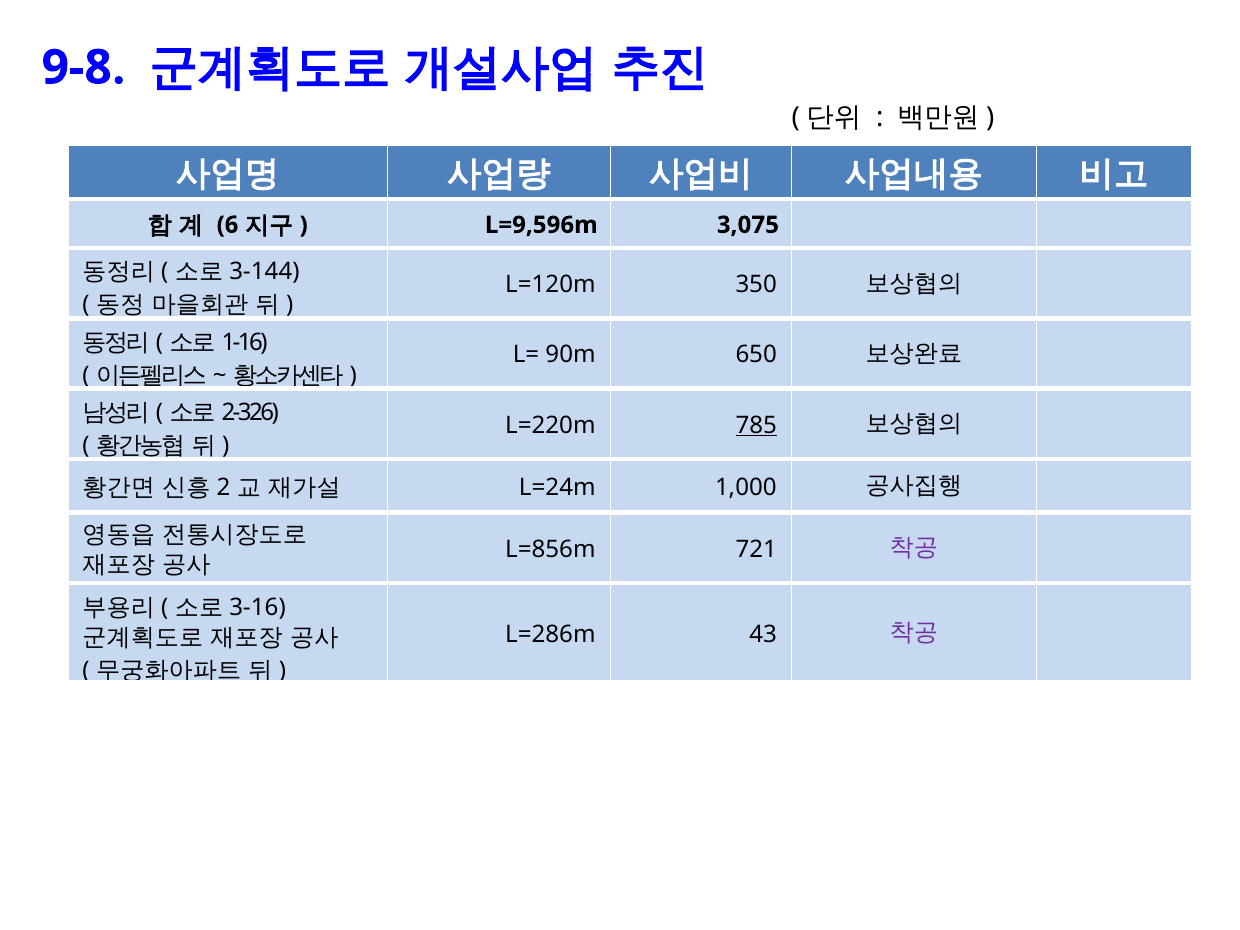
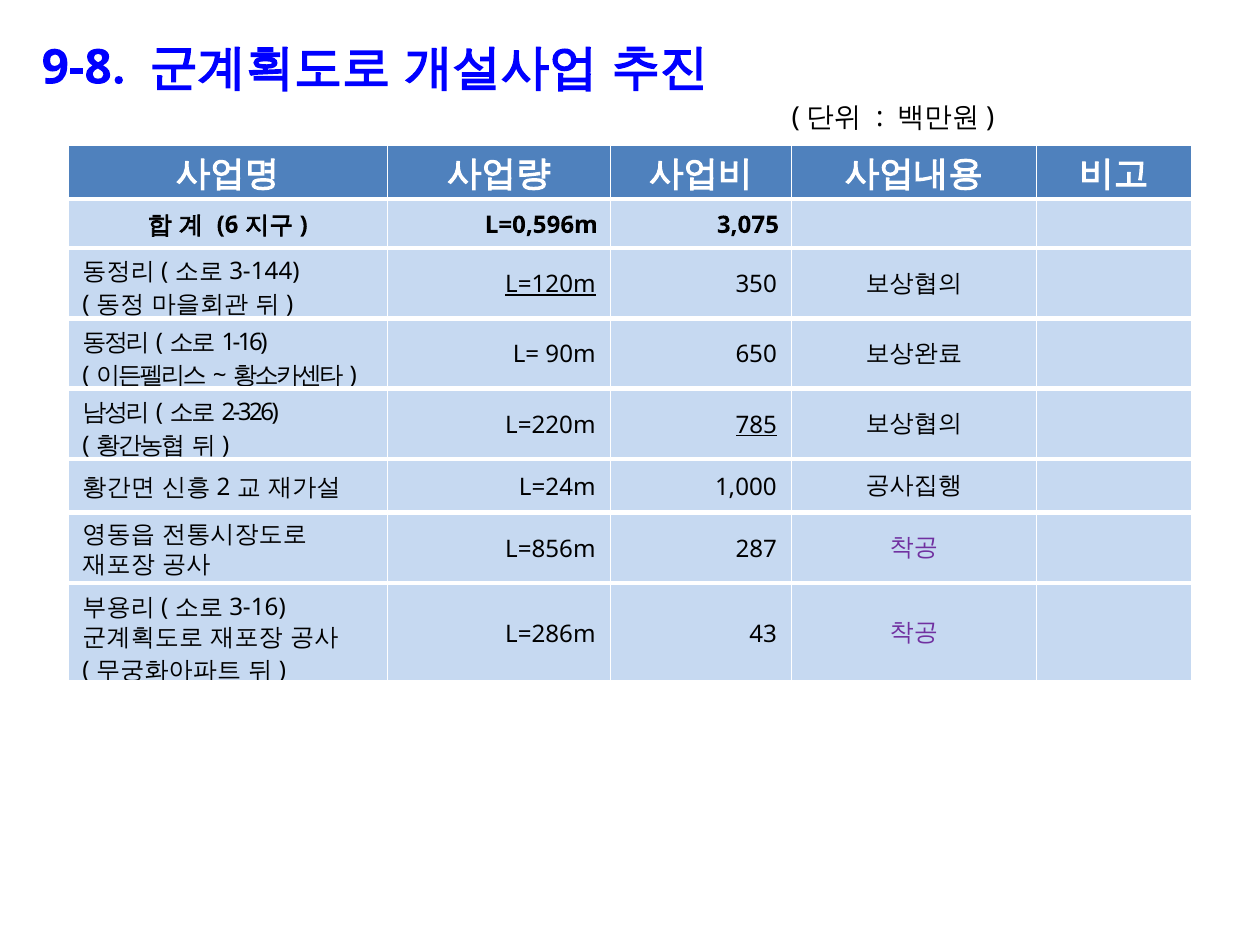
L=9,596m: L=9,596m -> L=0,596m (541, 225)
L=120m underline: none -> present (550, 285)
721: 721 -> 287 (756, 549)
